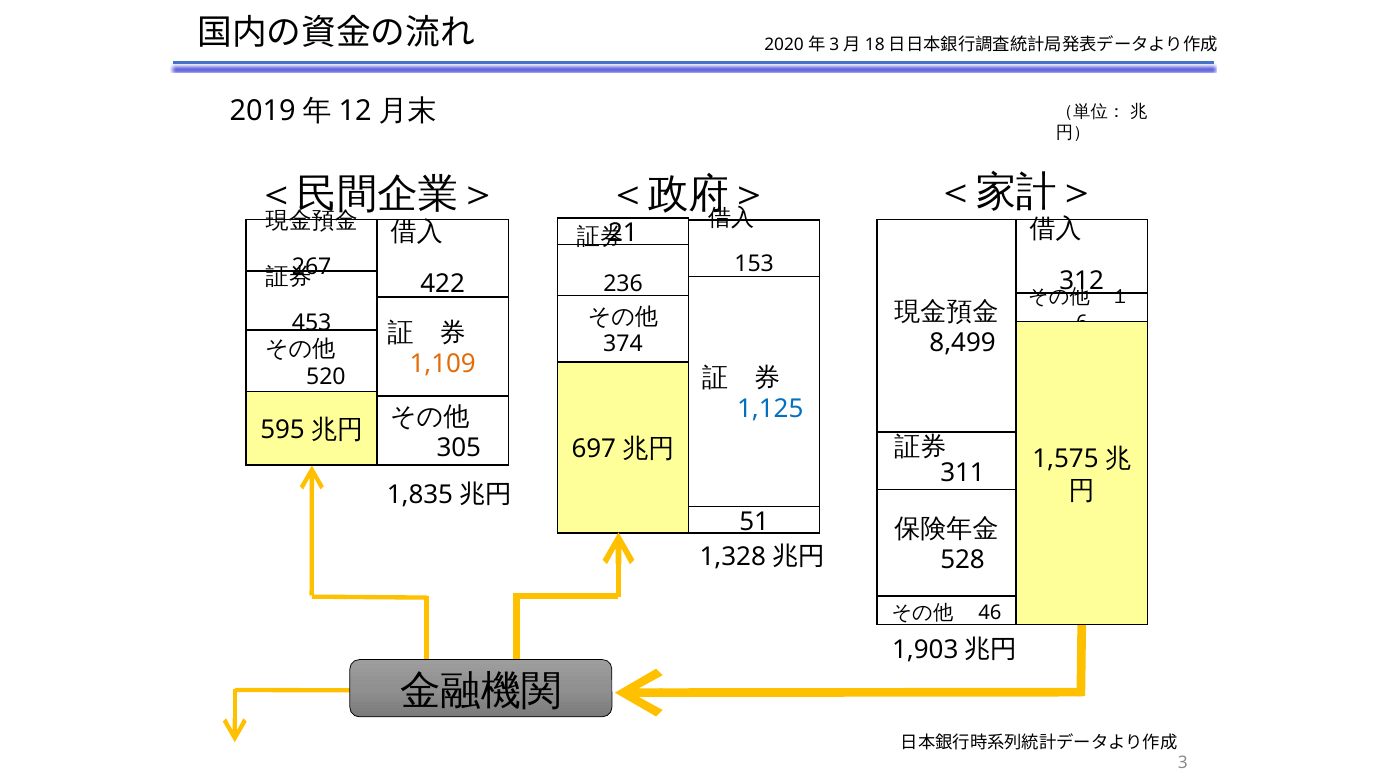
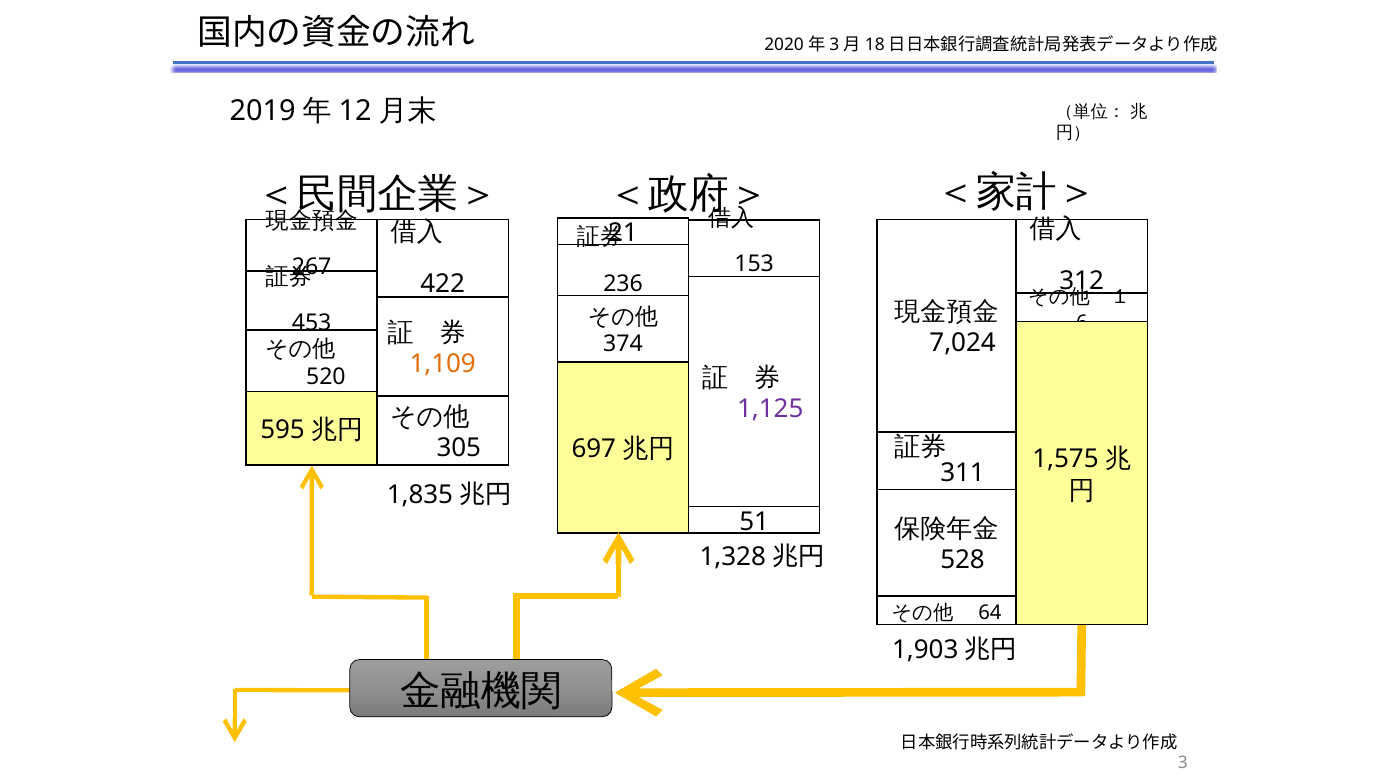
8,499: 8,499 -> 7,024 (963, 343)
1,125 colour: blue -> purple (770, 409)
46: 46 -> 64 (990, 613)
